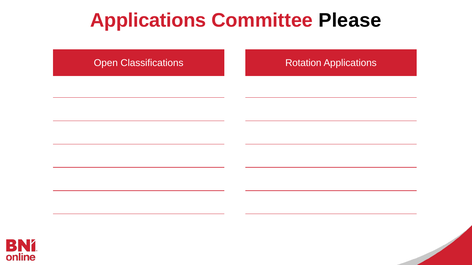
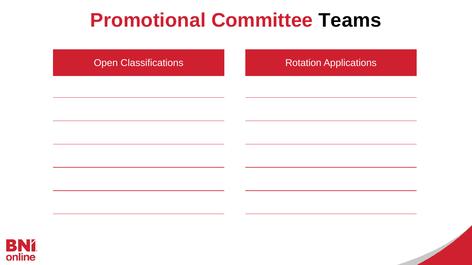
Applications: Applications -> Promotional (148, 20)
Please: Please -> Teams (350, 20)
